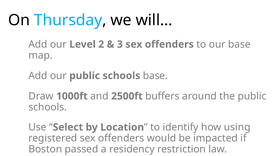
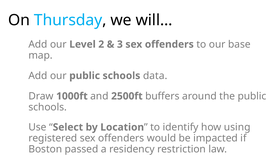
schools base: base -> data (155, 76)
